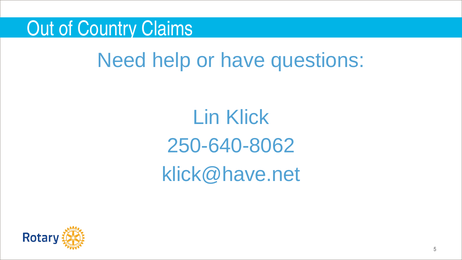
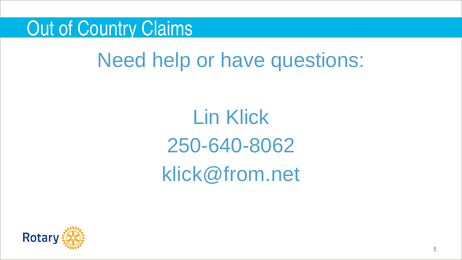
klick@have.net: klick@have.net -> klick@from.net (231, 174)
